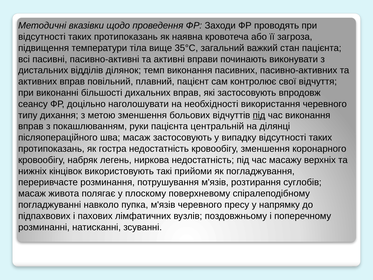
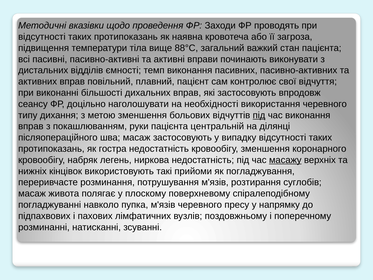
35°С: 35°С -> 88°С (186, 48)
ділянок: ділянок -> ємності (123, 70)
масажу underline: none -> present (285, 160)
